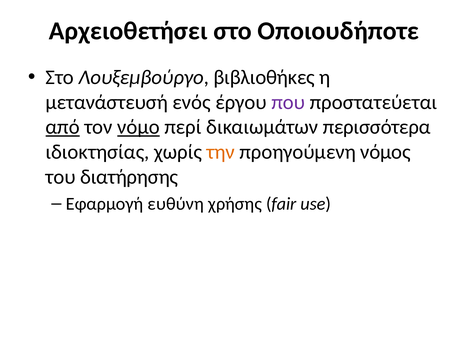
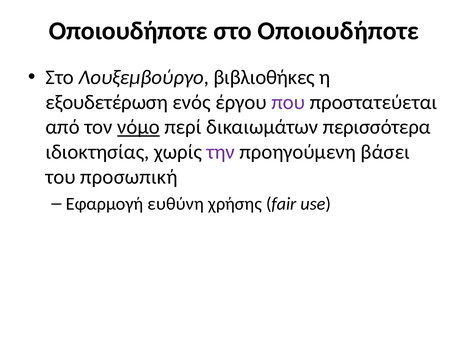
Αρχειοθετήσει: Αρχειοθετήσει -> Οποιουδήποτε (128, 31)
μετανάστευσή: μετανάστευσή -> εξουδετέρωση (107, 102)
από underline: present -> none (63, 127)
την colour: orange -> purple (221, 152)
νόμος: νόμος -> βάσει (385, 152)
διατήρησης: διατήρησης -> προσωπική (129, 177)
